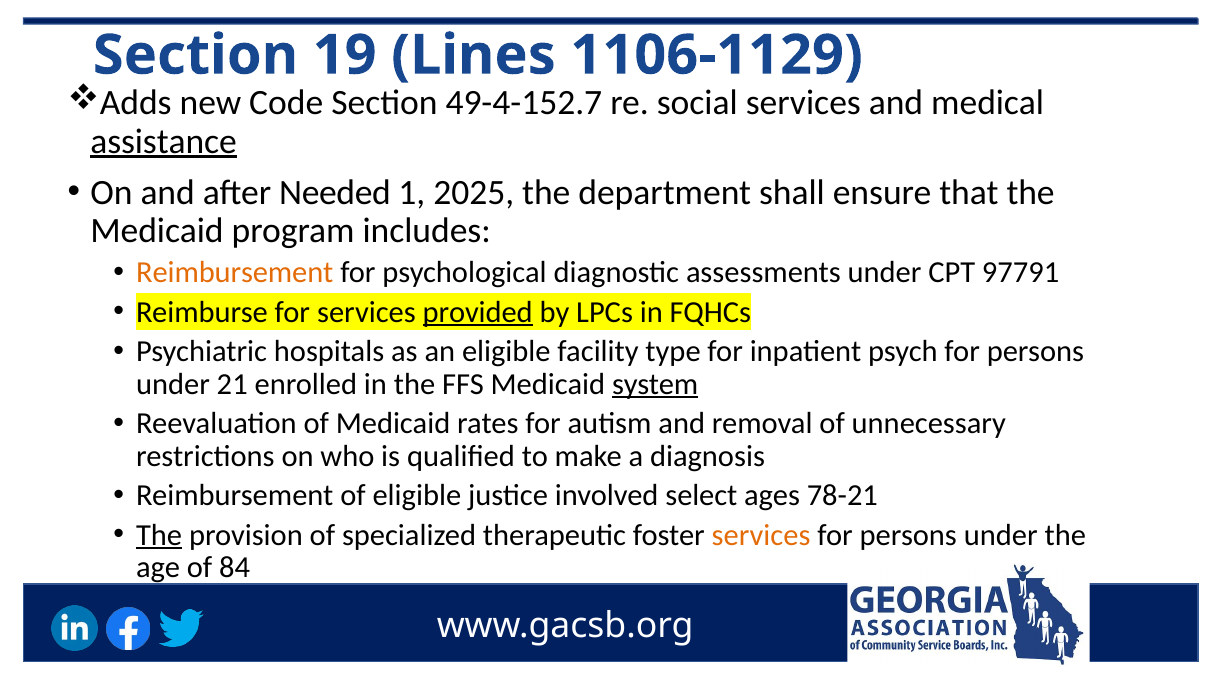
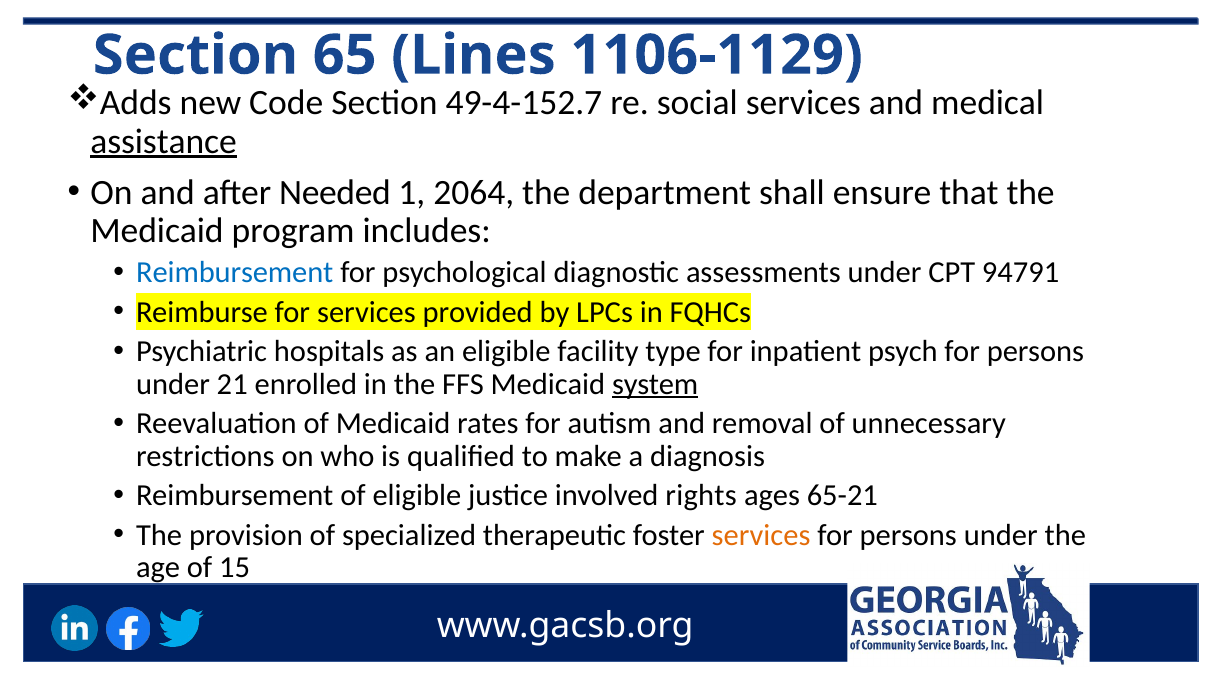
19: 19 -> 65 (345, 55)
2025: 2025 -> 2064 (474, 192)
Reimbursement colour: orange -> blue (235, 273)
97791: 97791 -> 94791 (1021, 273)
provided underline: present -> none (478, 312)
select: select -> rights (701, 496)
78-21: 78-21 -> 65-21 (842, 496)
The underline: present -> none (159, 535)
84: 84 -> 15 (235, 568)
